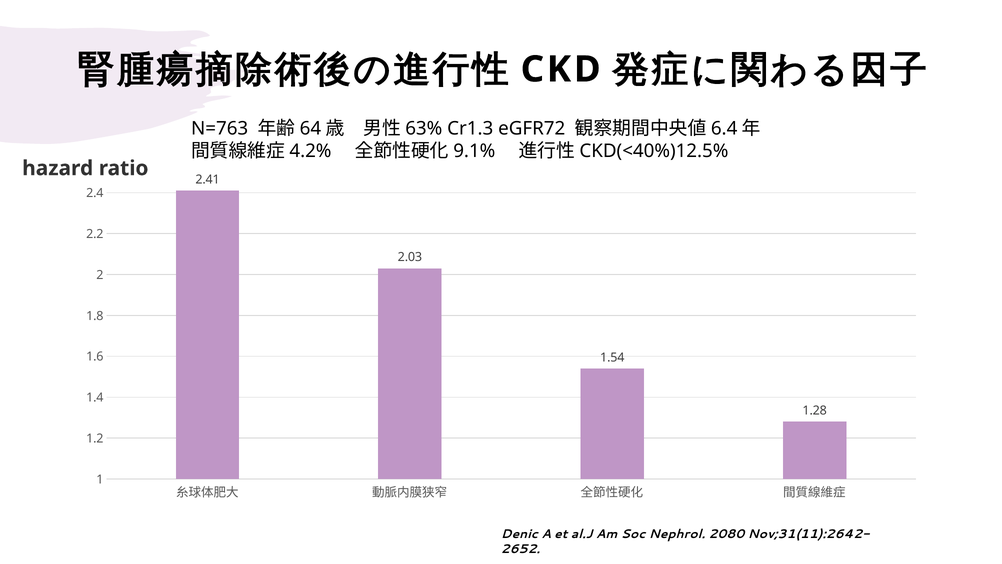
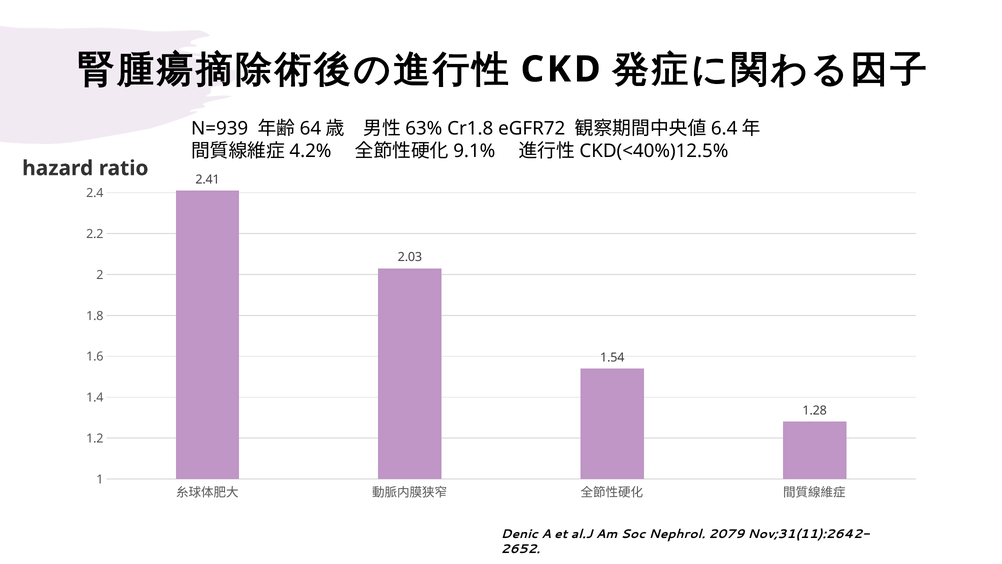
N=763: N=763 -> N=939 (220, 128)
Cr1.3: Cr1.3 -> Cr1.8 (470, 128)
2080: 2080 -> 2079 (726, 534)
